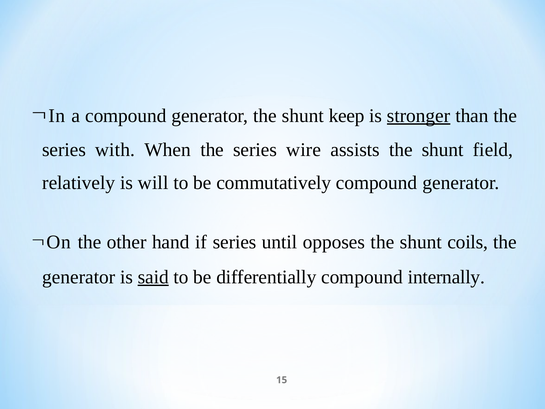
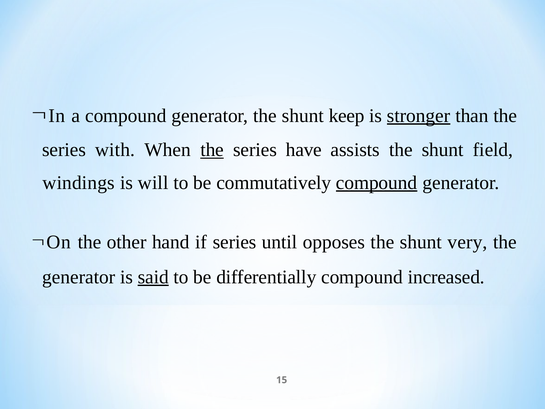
the underline: none -> present (212, 150)
wire: wire -> have (304, 150)
relatively: relatively -> windings (79, 183)
compound underline: none -> present (377, 183)
coils: coils -> very (468, 242)
internally: internally -> increased (446, 277)
